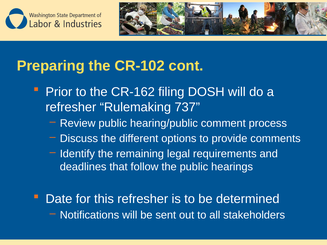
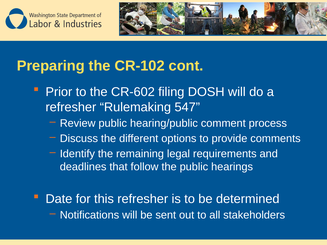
CR-162: CR-162 -> CR-602 (133, 92)
737: 737 -> 547 (187, 107)
